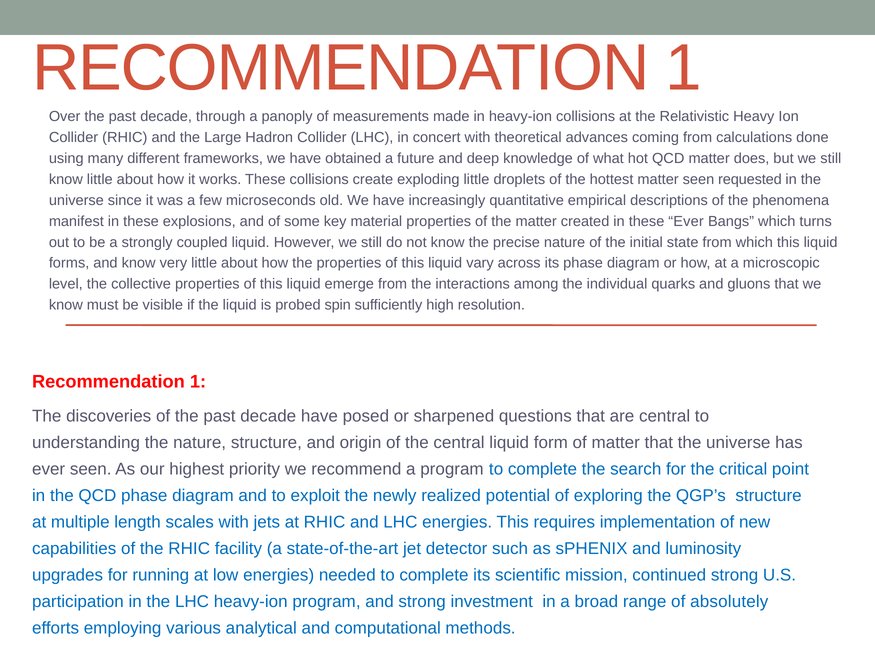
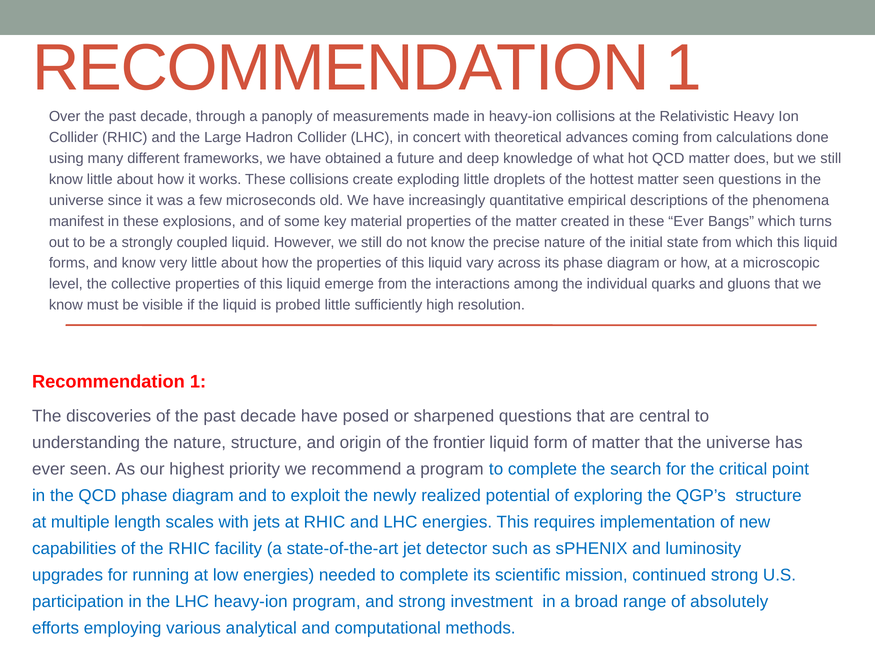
seen requested: requested -> questions (750, 179)
probed spin: spin -> little (338, 305)
the central: central -> frontier (459, 443)
